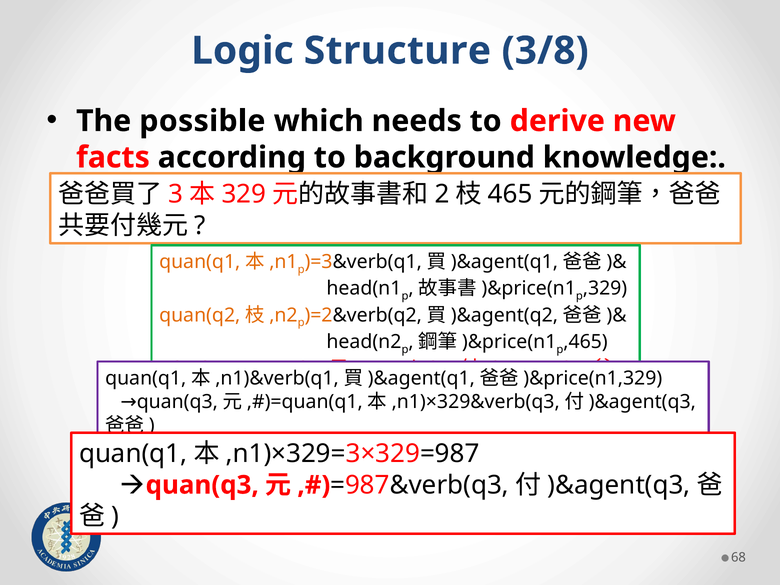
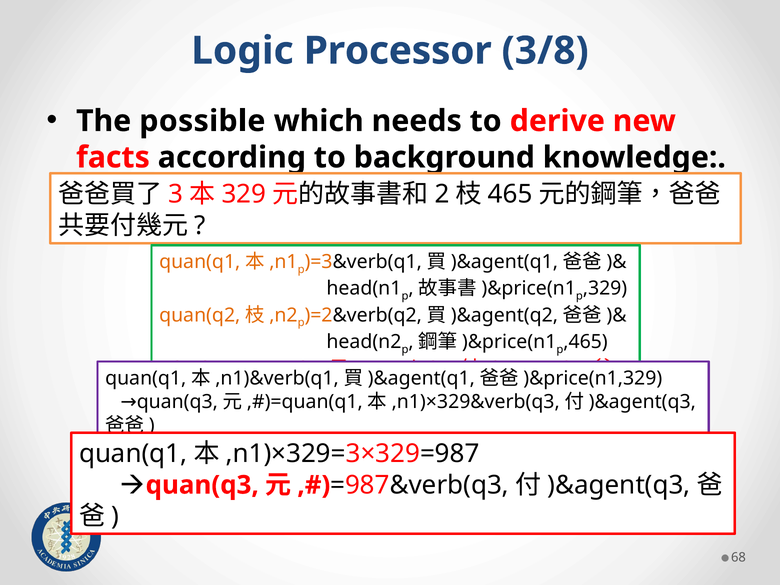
Structure: Structure -> Processor (398, 51)
